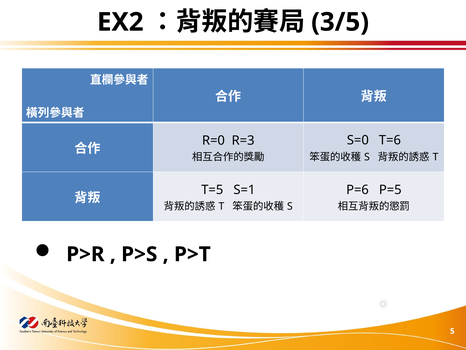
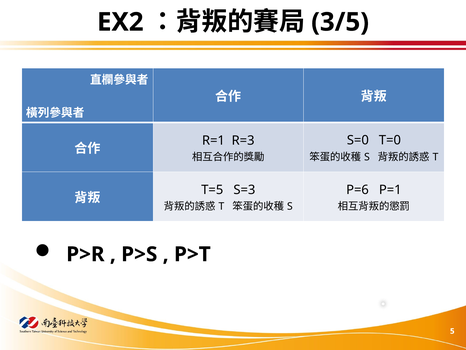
R=0: R=0 -> R=1 (213, 140)
T=6: T=6 -> T=0 (390, 140)
S=1: S=1 -> S=3 (244, 190)
P=5: P=5 -> P=1 (390, 190)
